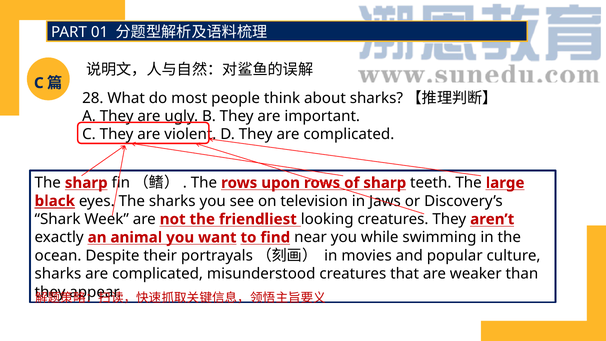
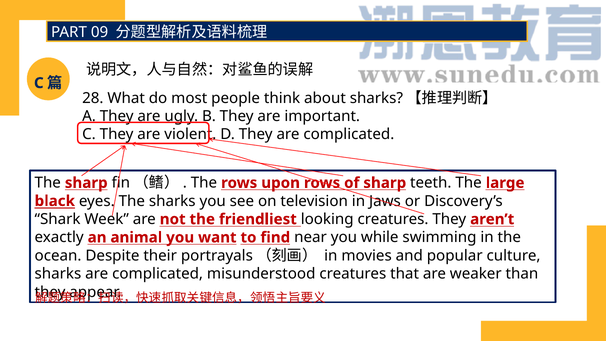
01: 01 -> 09 (100, 32)
